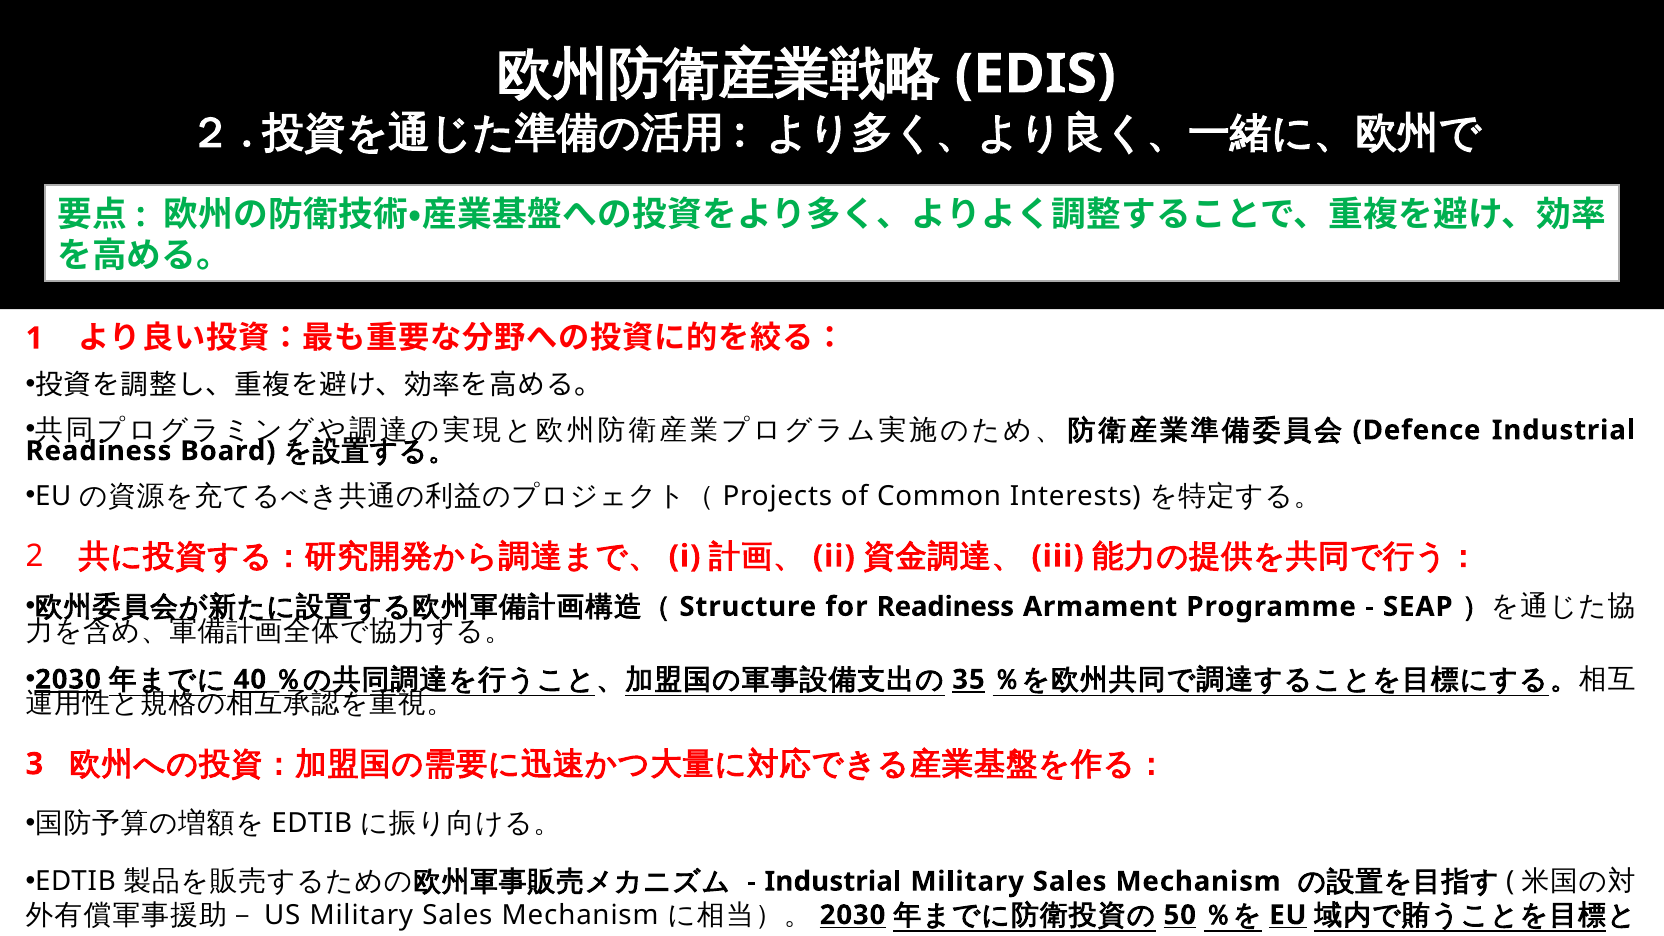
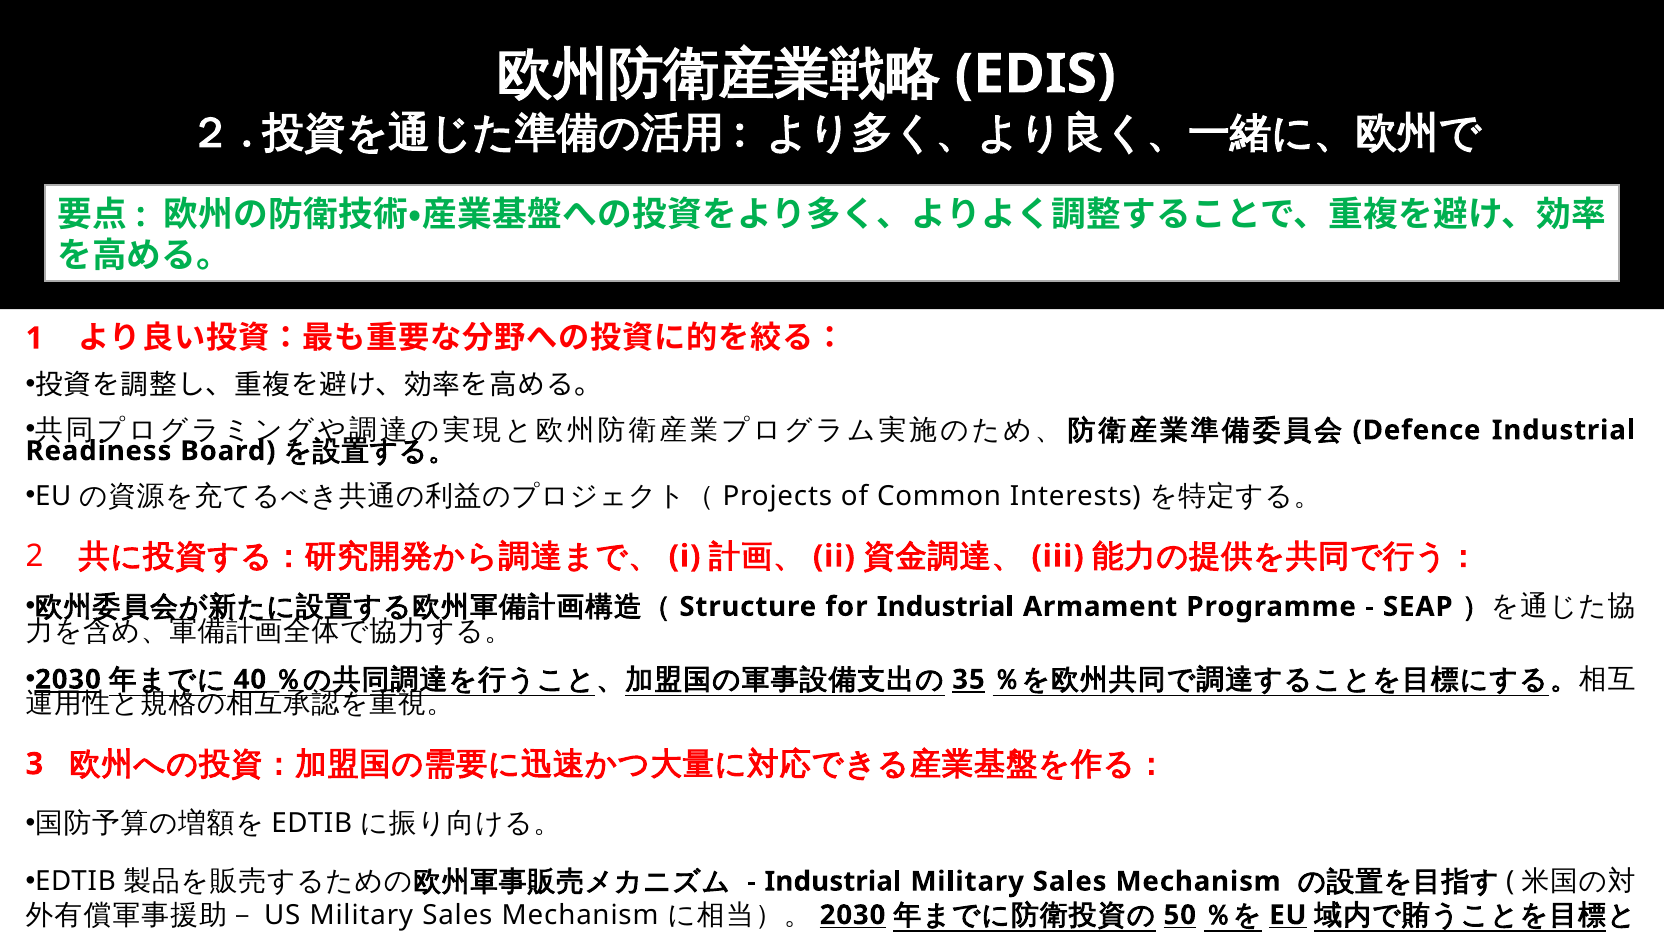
for Readiness: Readiness -> Industrial (945, 607)
